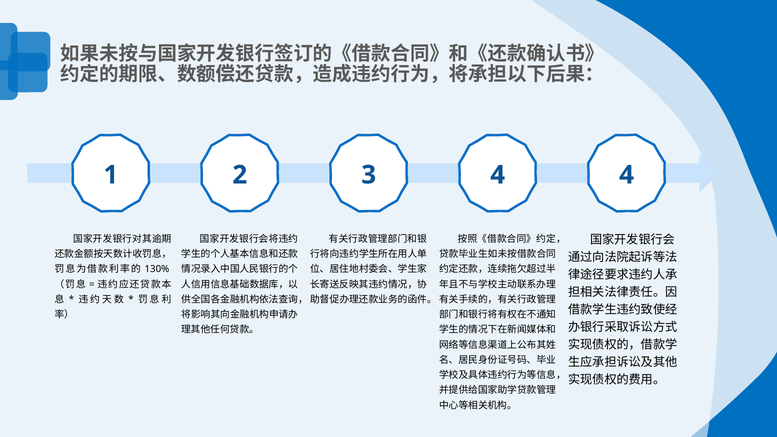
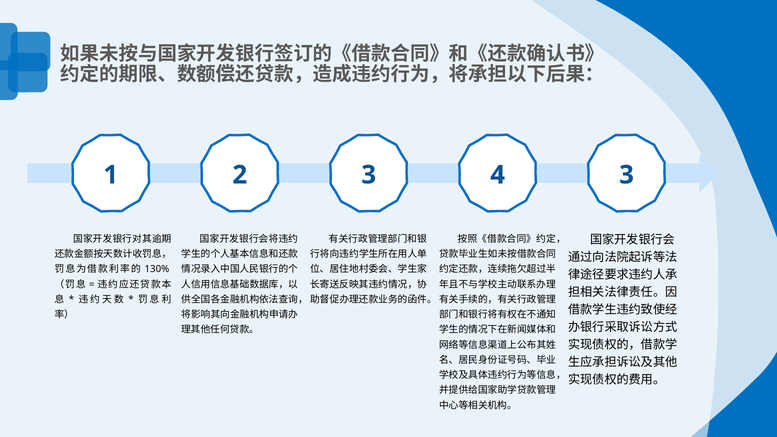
4 4: 4 -> 3 (627, 175)
